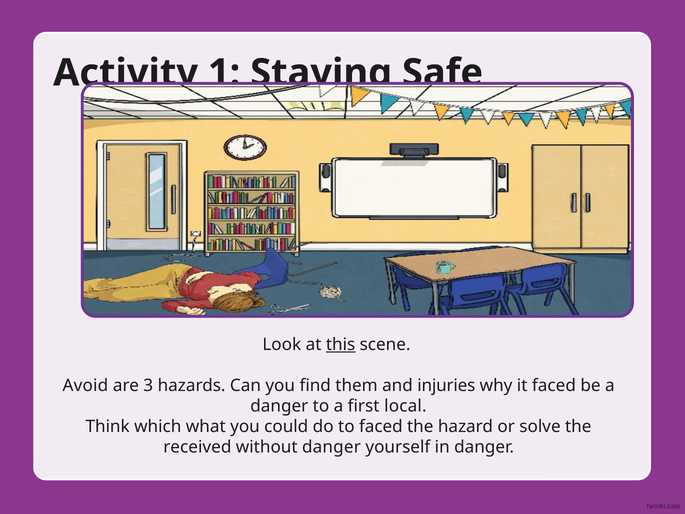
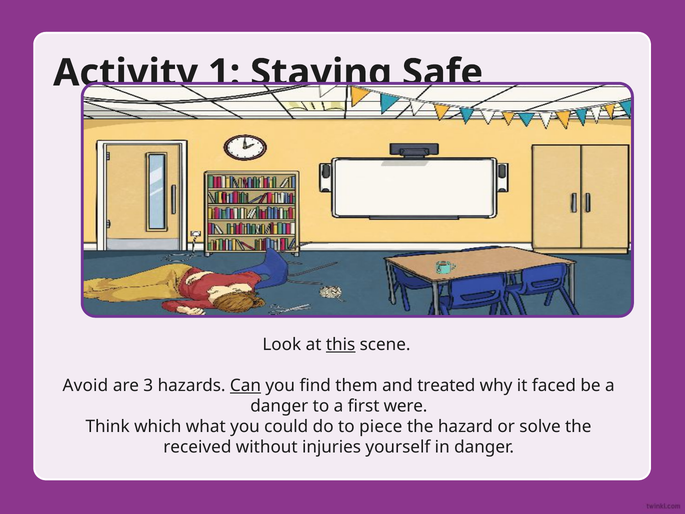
Can underline: none -> present (245, 385)
injuries: injuries -> treated (446, 385)
local: local -> were (406, 406)
to faced: faced -> piece (381, 427)
without danger: danger -> injuries (332, 447)
